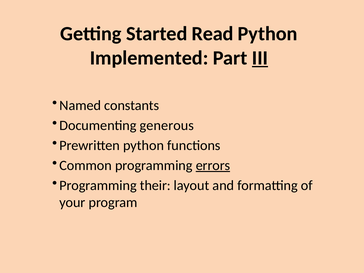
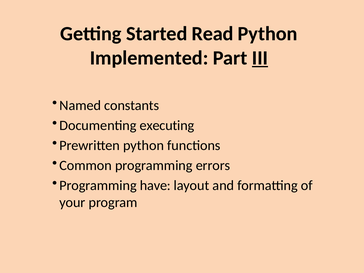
generous: generous -> executing (167, 125)
errors underline: present -> none (213, 165)
their: their -> have (155, 185)
